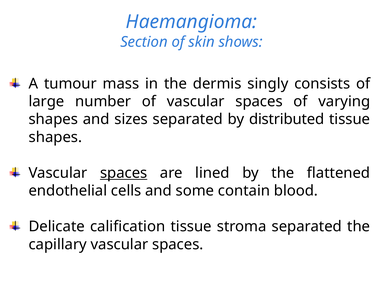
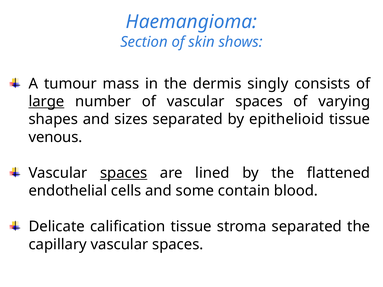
large underline: none -> present (47, 102)
distributed: distributed -> epithelioid (287, 119)
shapes: shapes -> venous (55, 137)
